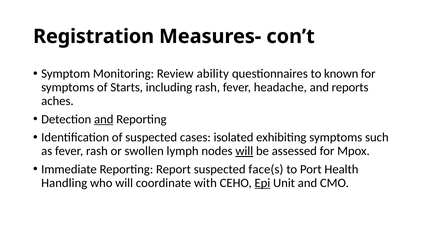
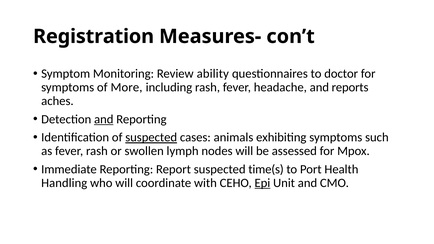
known: known -> doctor (341, 74)
Starts: Starts -> More (127, 87)
suspected underline: none -> present (151, 137)
isolated: isolated -> animals (233, 137)
will underline: present -> none (244, 151)
face(s: face(s -> time(s (266, 169)
